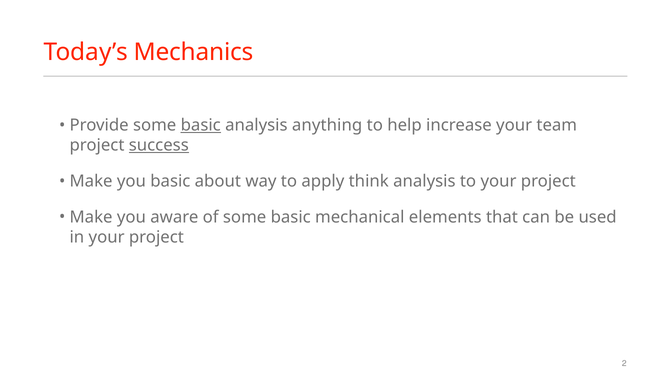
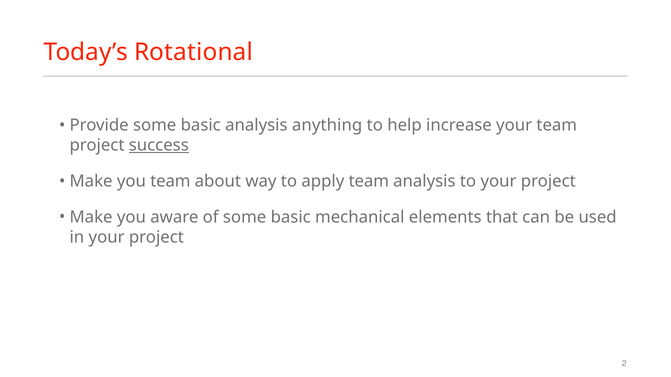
Mechanics: Mechanics -> Rotational (194, 52)
basic underline: present -> none (201, 125)
you basic: basic -> team (170, 181)
apply think: think -> team (369, 181)
